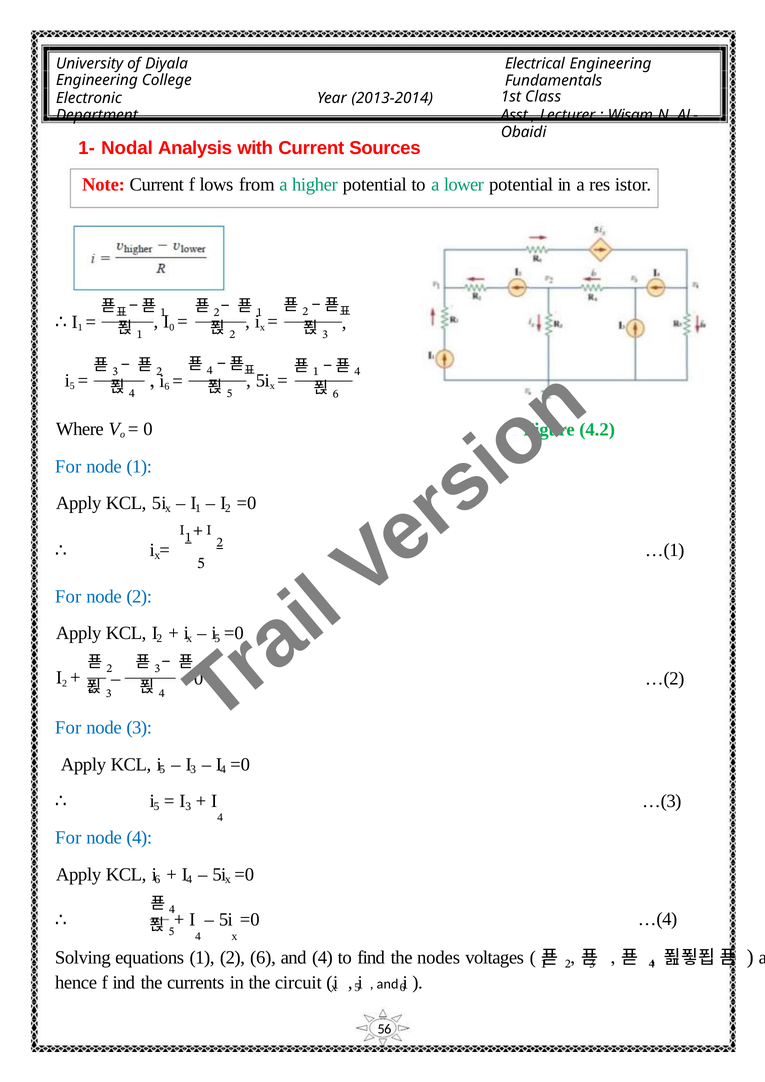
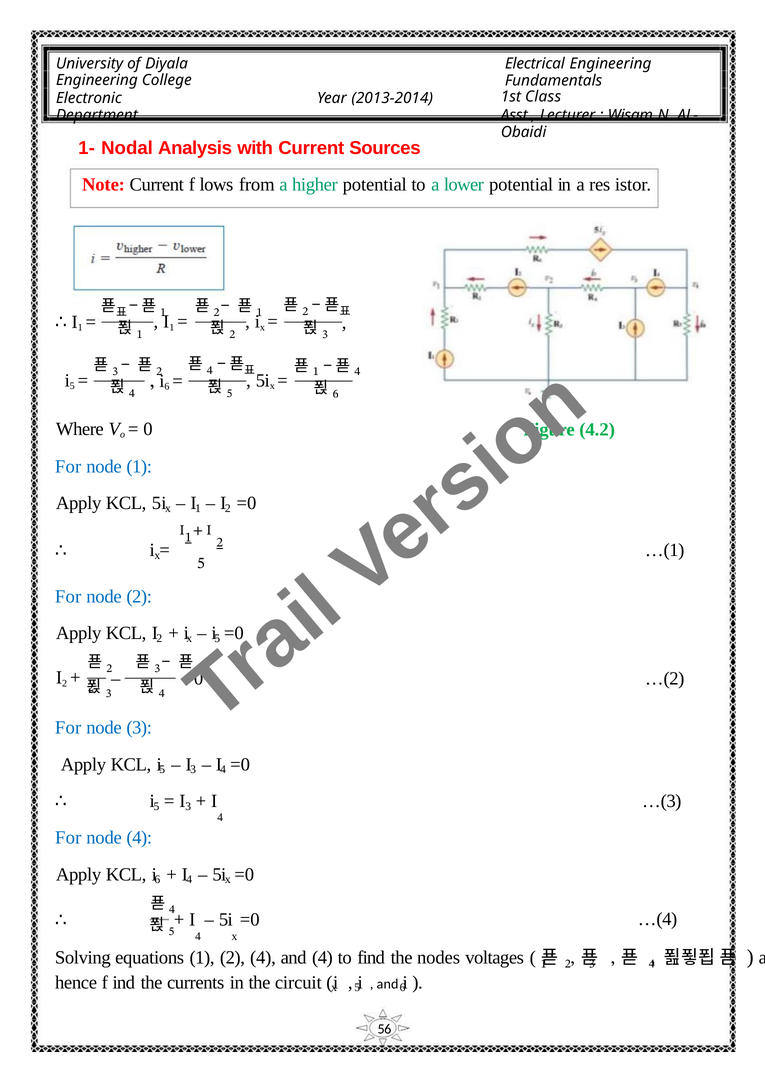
0: 0 -> 1 (172, 327)
2 6: 6 -> 4 (263, 958)
